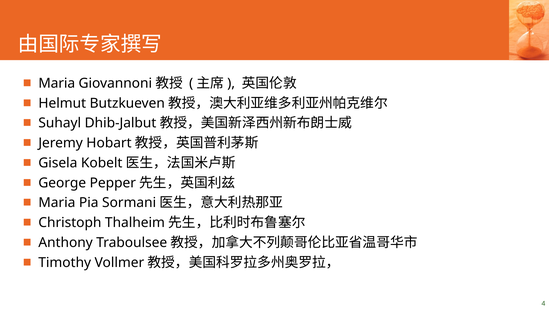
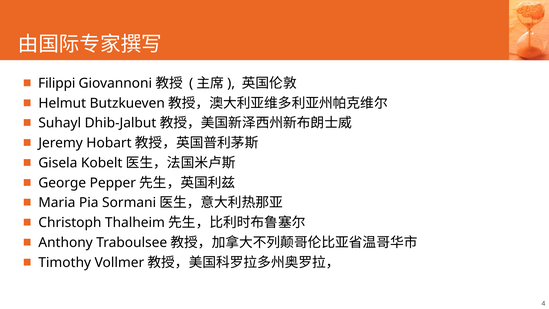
Maria: Maria -> Filippi (57, 83)
